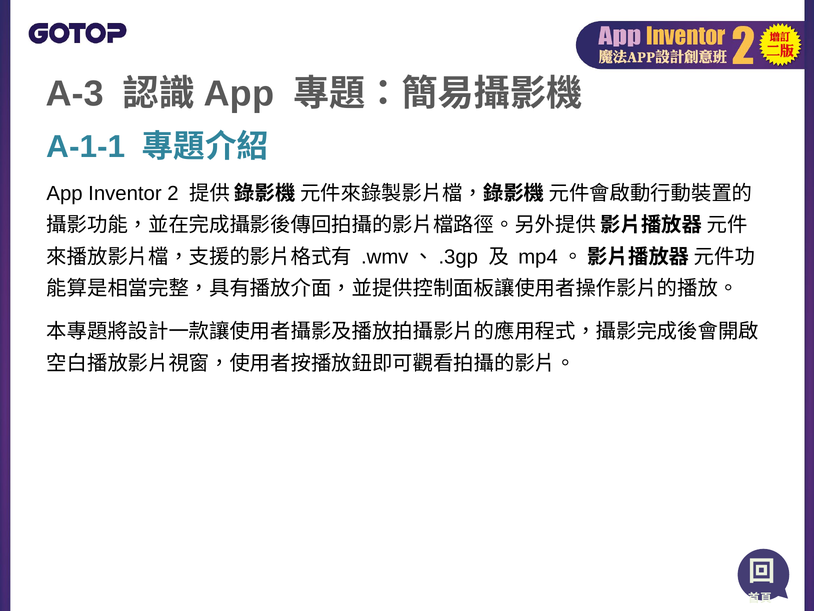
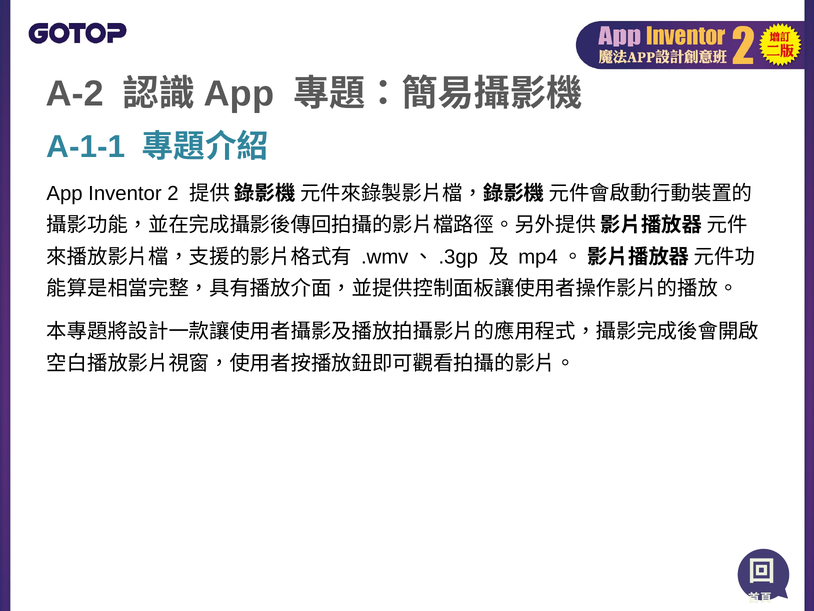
A-3: A-3 -> A-2 (75, 94)
